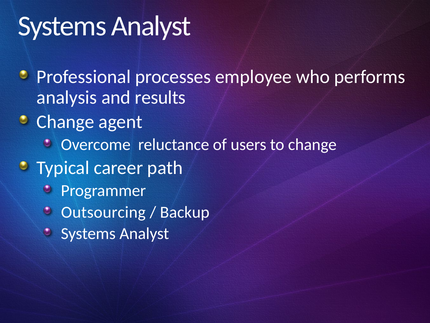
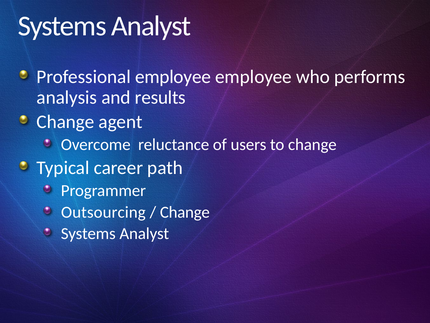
Professional processes: processes -> employee (173, 77)
Backup: Backup -> Change (185, 212)
